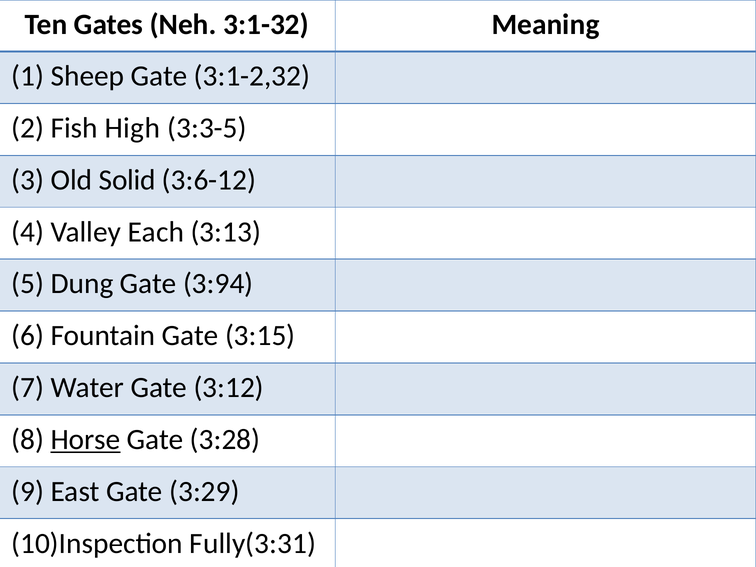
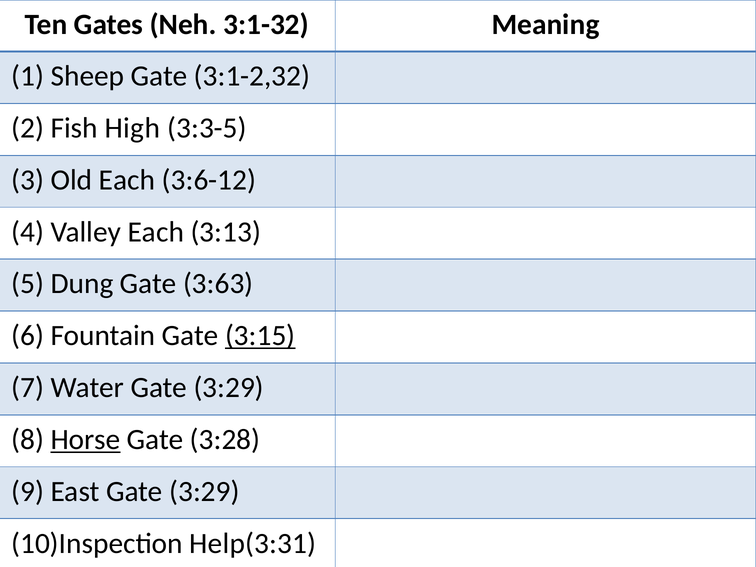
Old Solid: Solid -> Each (127, 180)
3:94: 3:94 -> 3:63 (218, 284)
3:15 underline: none -> present (260, 336)
Water Gate 3:12: 3:12 -> 3:29 (229, 388)
Fully(3:31: Fully(3:31 -> Help(3:31 (253, 543)
